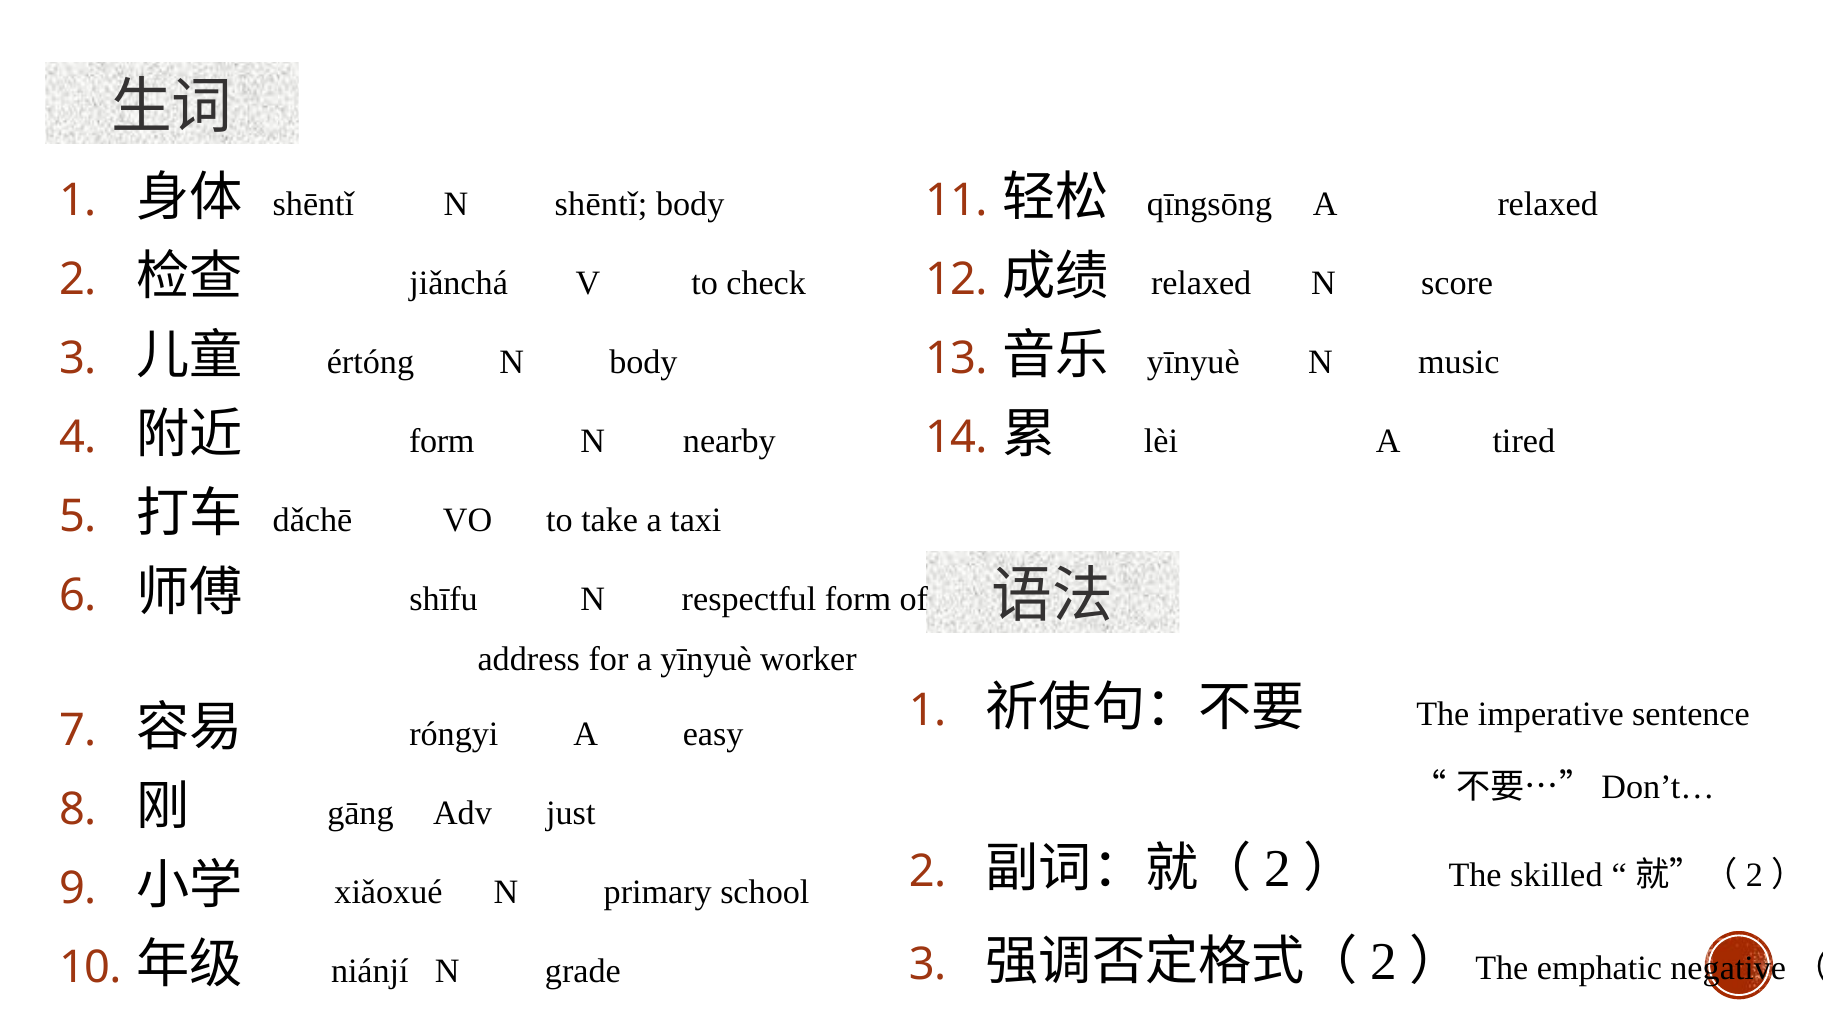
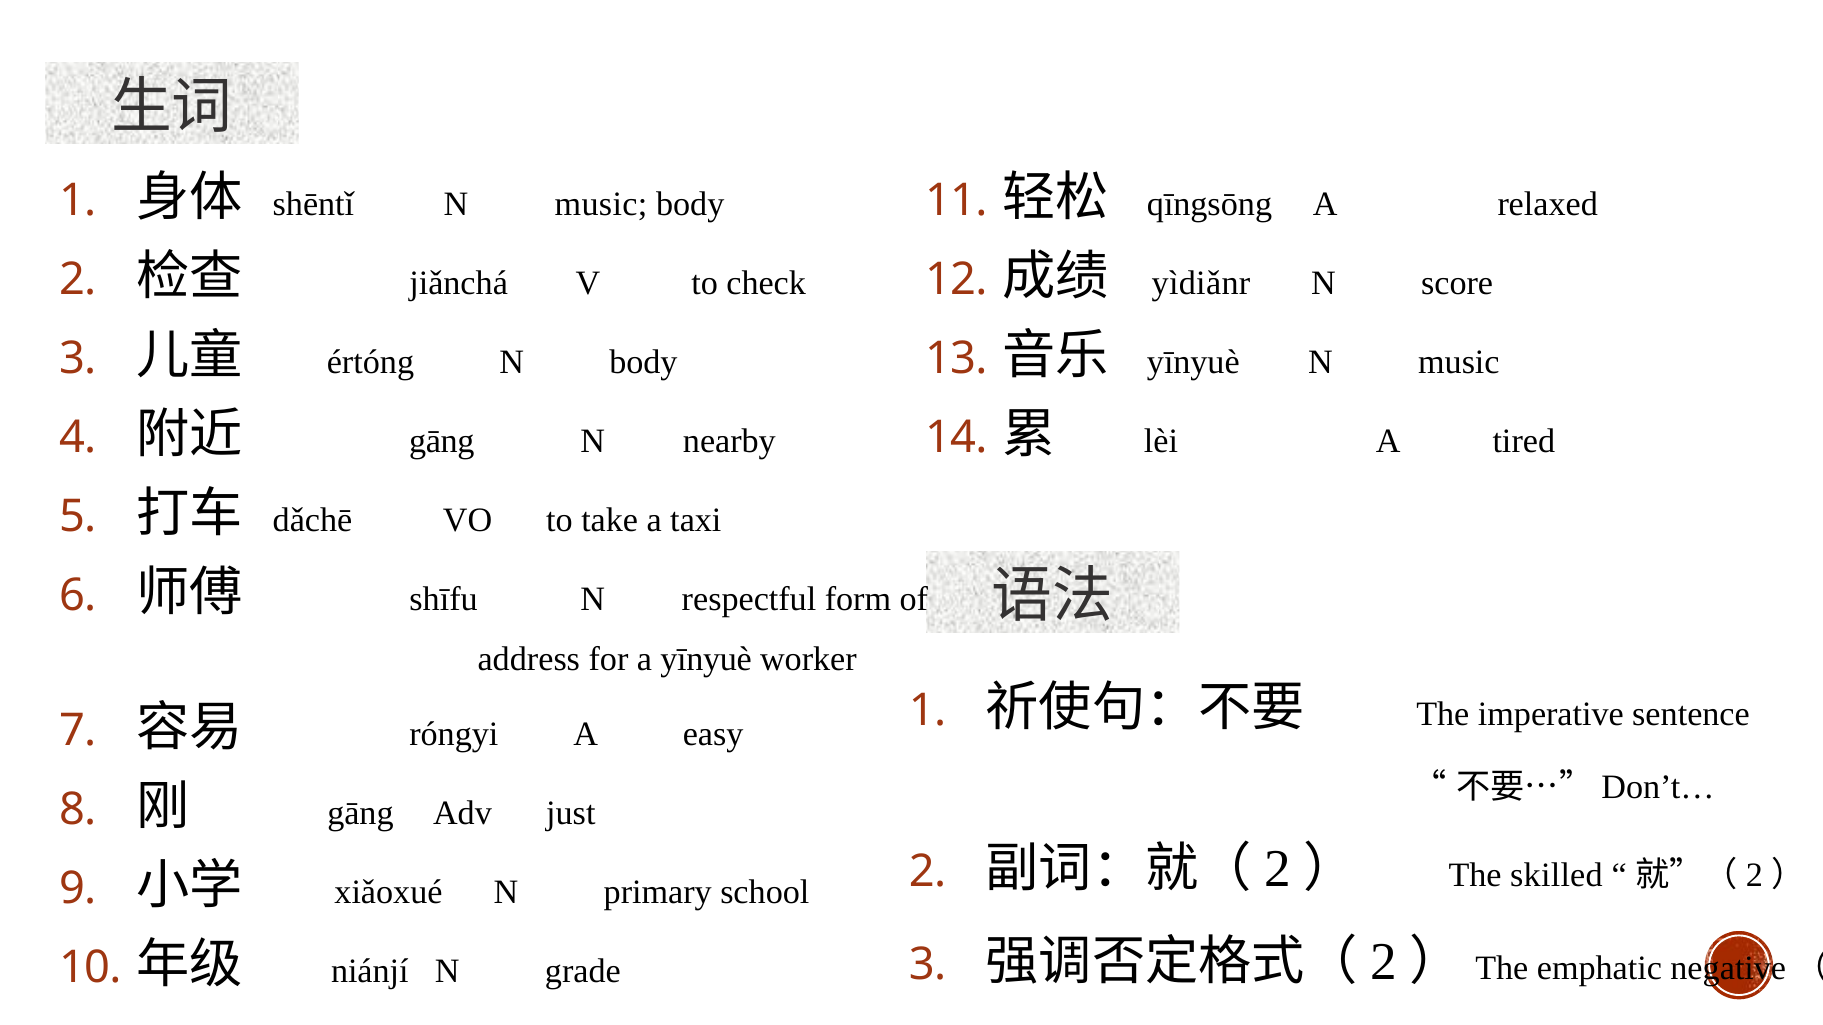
shēntǐ N shēntǐ: shēntǐ -> music (601, 204)
relaxed: relaxed -> yìdiǎnr (1201, 283)
form: form -> gāng (442, 441)
